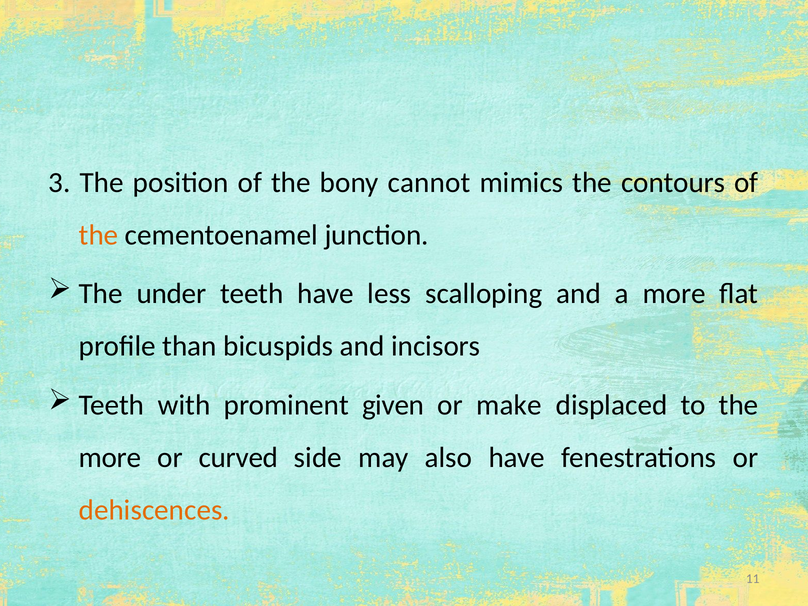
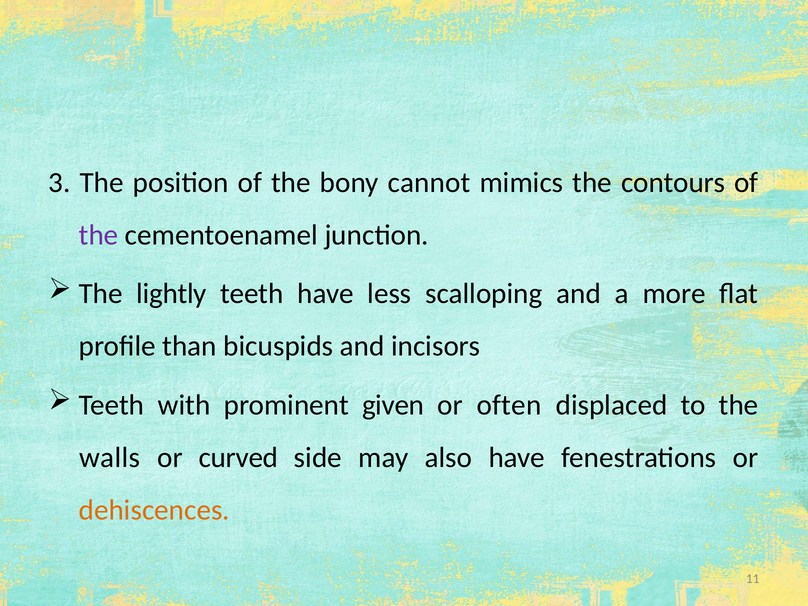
the colour: orange -> purple (99, 235)
under: under -> lightly (172, 294)
make: make -> often (509, 405)
more: more -> walls (110, 458)
